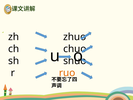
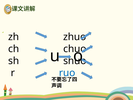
ruo colour: orange -> blue (67, 73)
